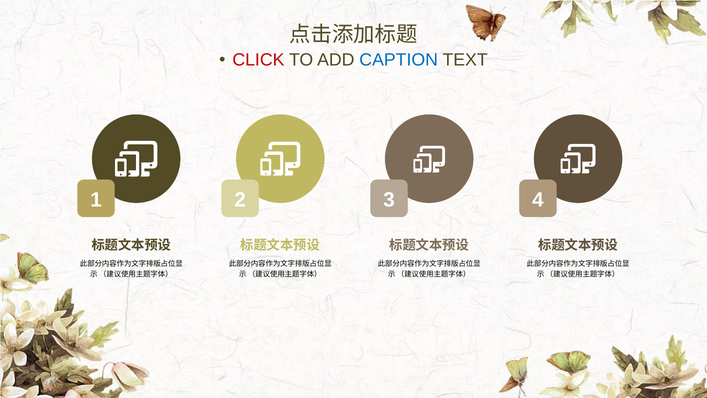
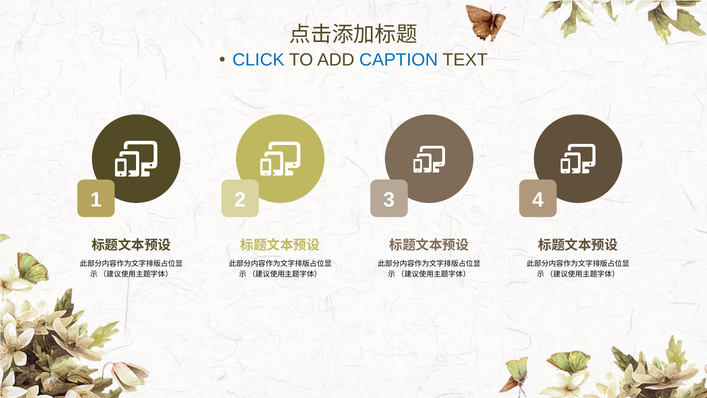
CLICK colour: red -> blue (258, 60)
